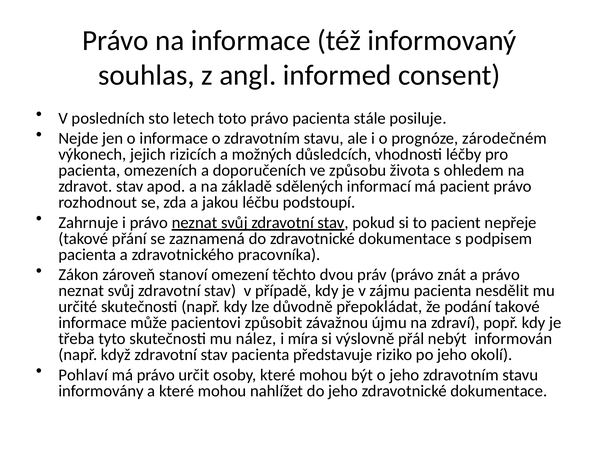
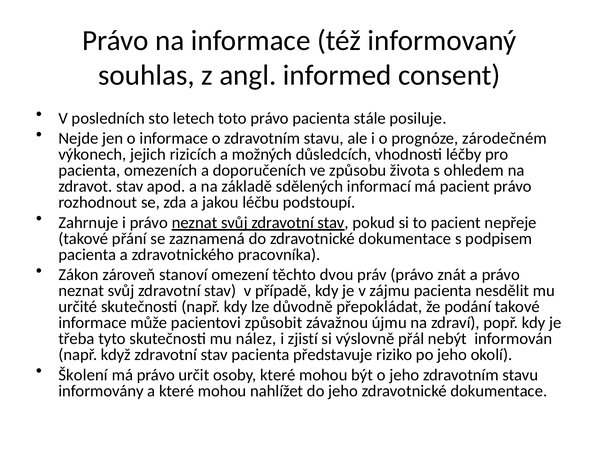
míra: míra -> zjistí (303, 339)
Pohlaví: Pohlaví -> Školení (83, 375)
